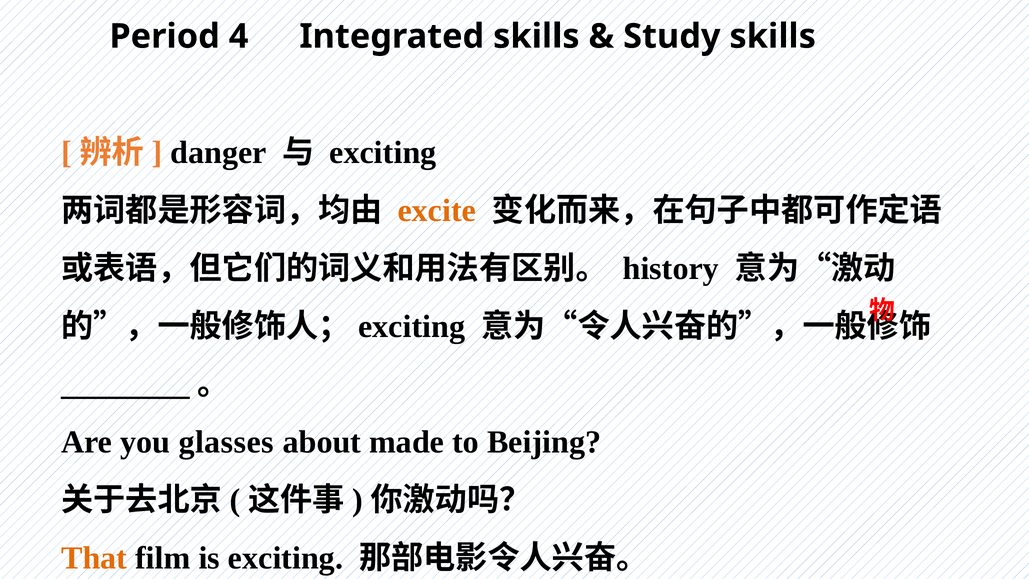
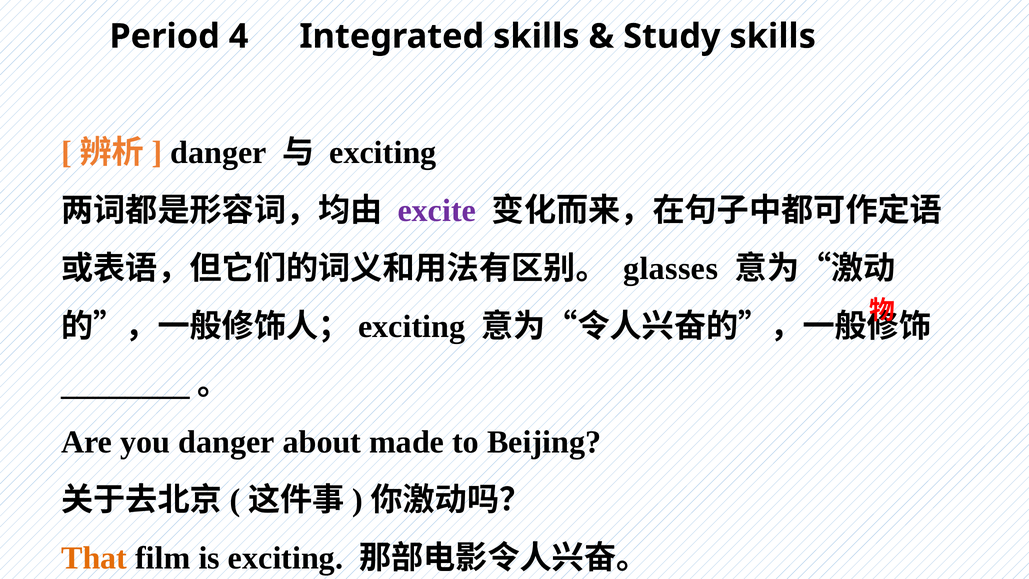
excite colour: orange -> purple (437, 211)
history: history -> glasses (671, 268)
you glasses: glasses -> danger (226, 442)
